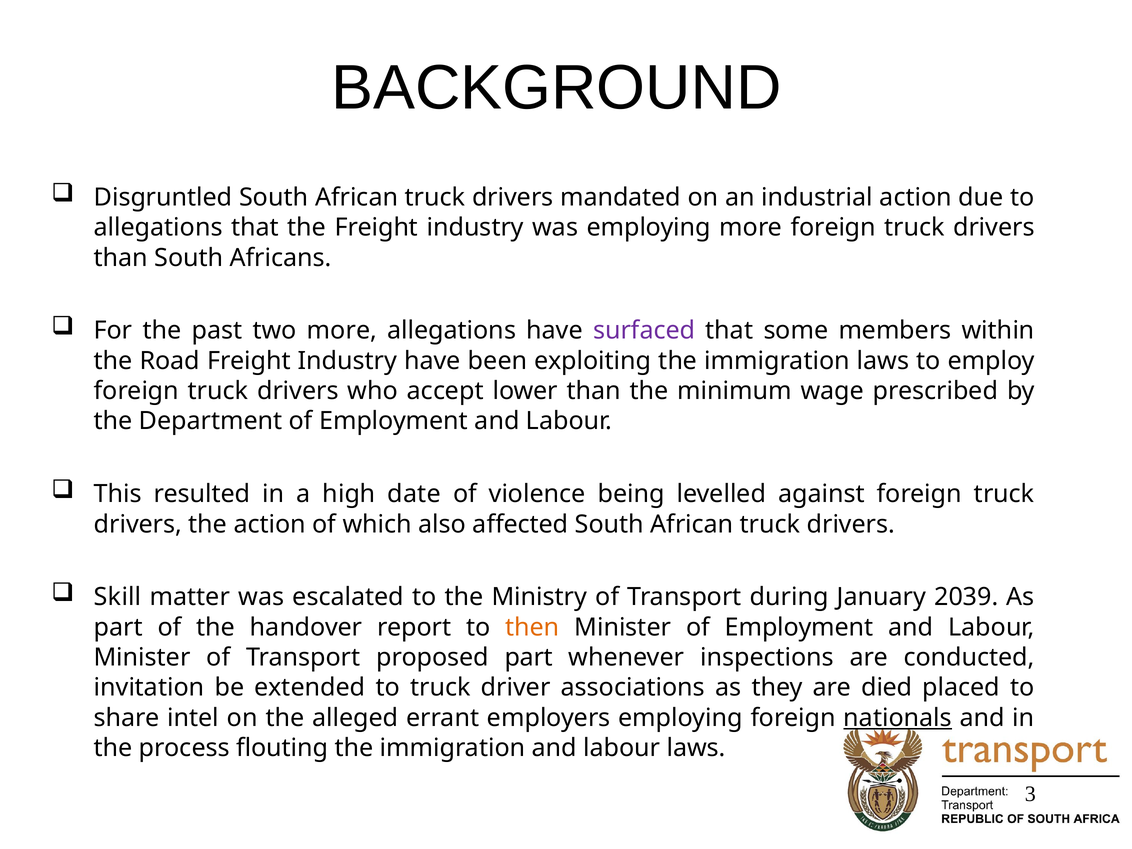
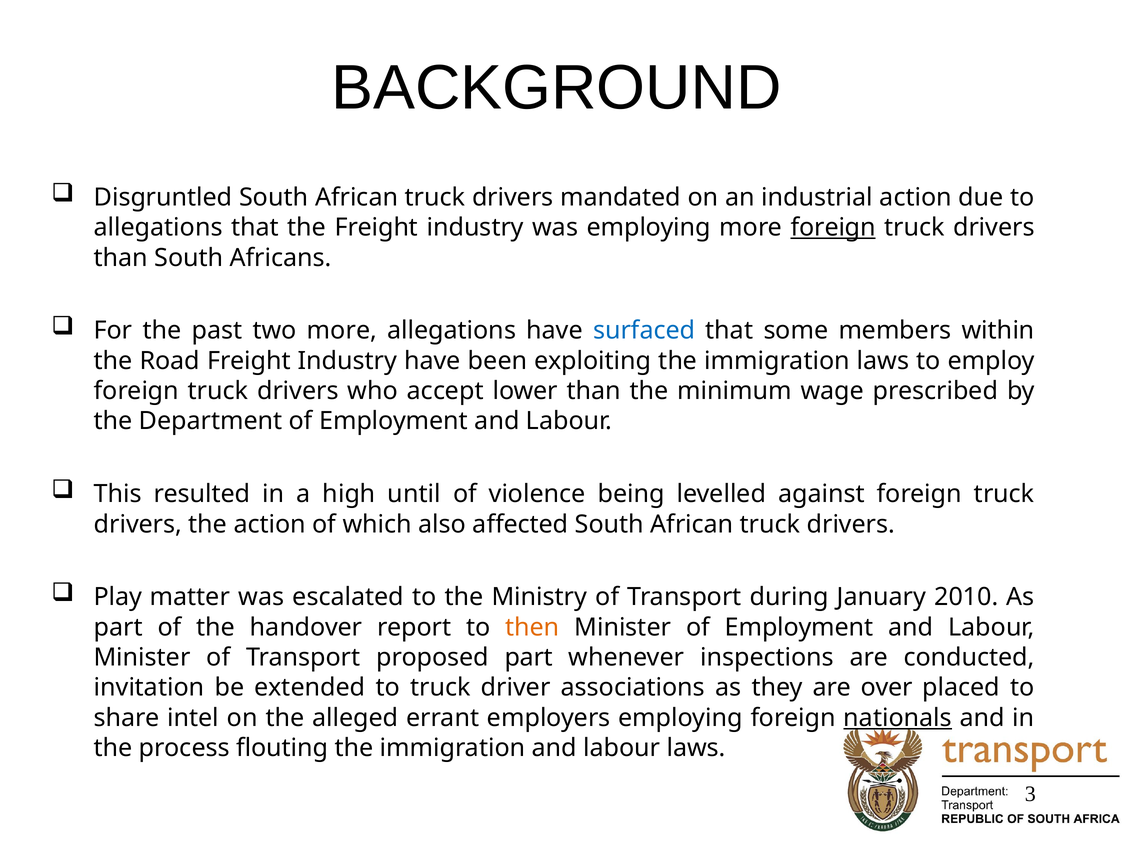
foreign underline: none -> present (833, 228)
surfaced colour: purple -> blue (644, 331)
date: date -> until (414, 494)
Skill: Skill -> Play (118, 597)
2039: 2039 -> 2010 (966, 597)
died: died -> over (887, 688)
